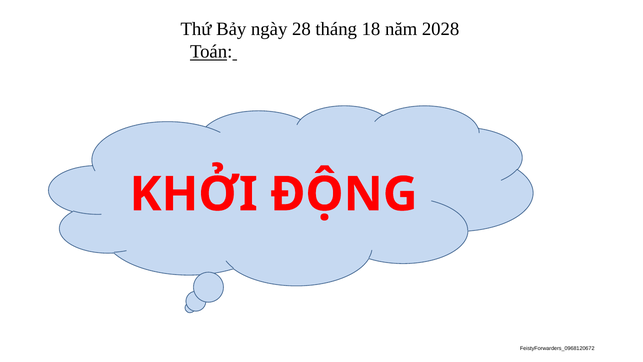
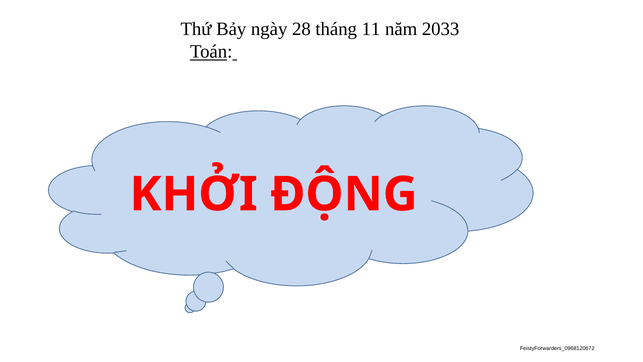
18: 18 -> 11 (371, 29)
2028: 2028 -> 2033 (441, 29)
